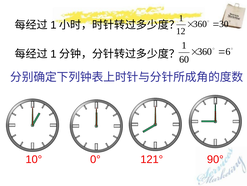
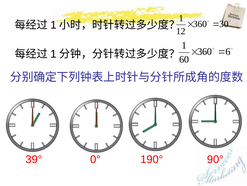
10°: 10° -> 39° (34, 159)
121°: 121° -> 190° (152, 159)
